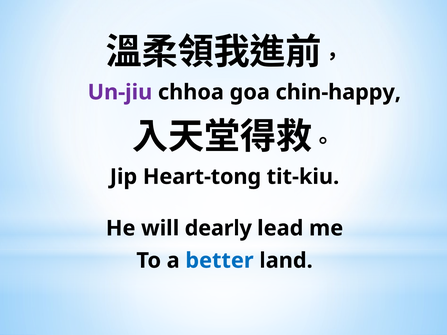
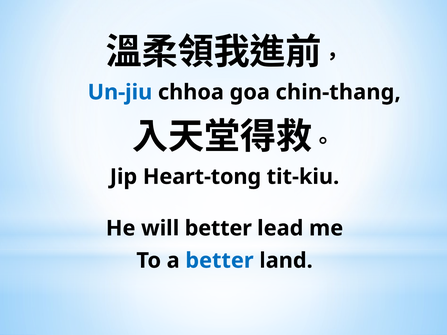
Un-jiu colour: purple -> blue (120, 92)
chin-happy: chin-happy -> chin-thang (338, 92)
will dearly: dearly -> better (218, 228)
